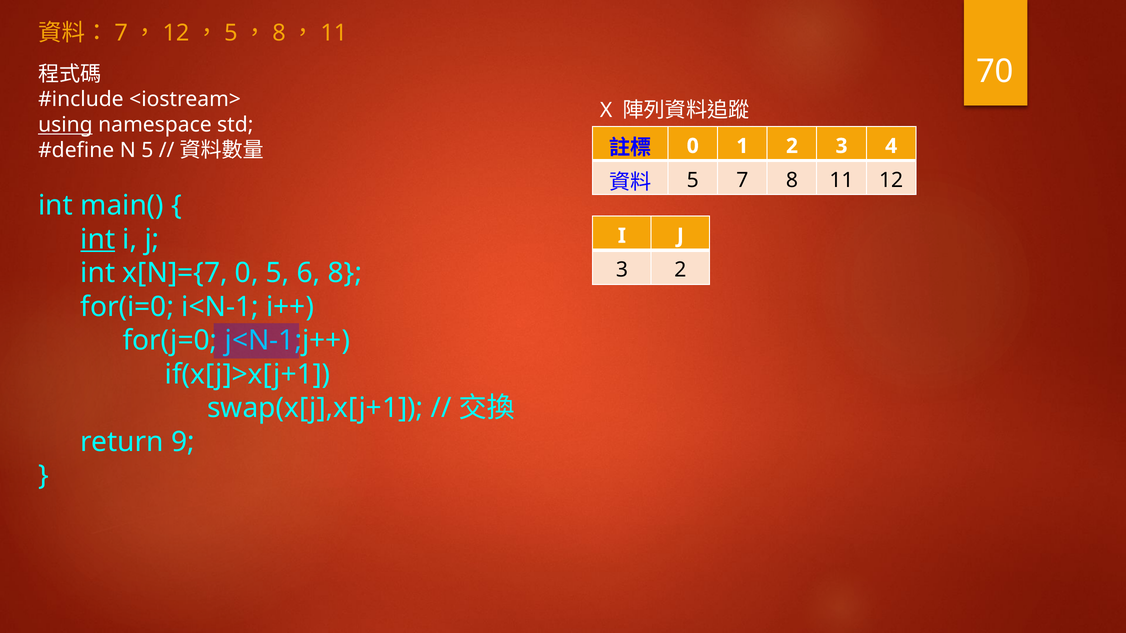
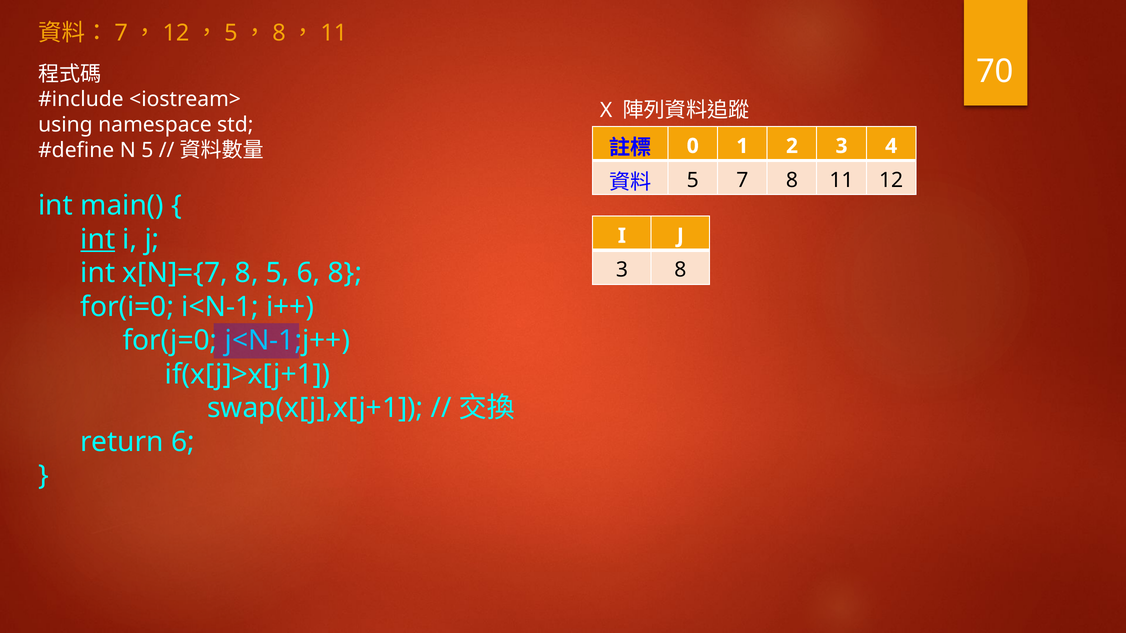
using underline: present -> none (65, 125)
3 2: 2 -> 8 (680, 270)
x[N]={7 0: 0 -> 8 (247, 273)
return 9: 9 -> 6 (183, 442)
